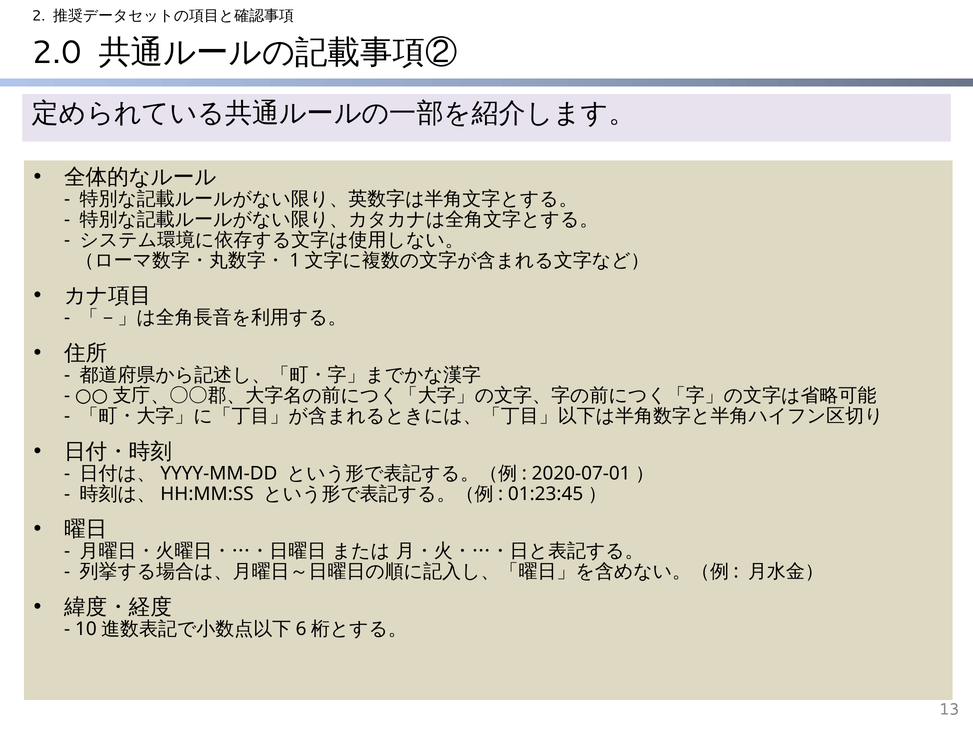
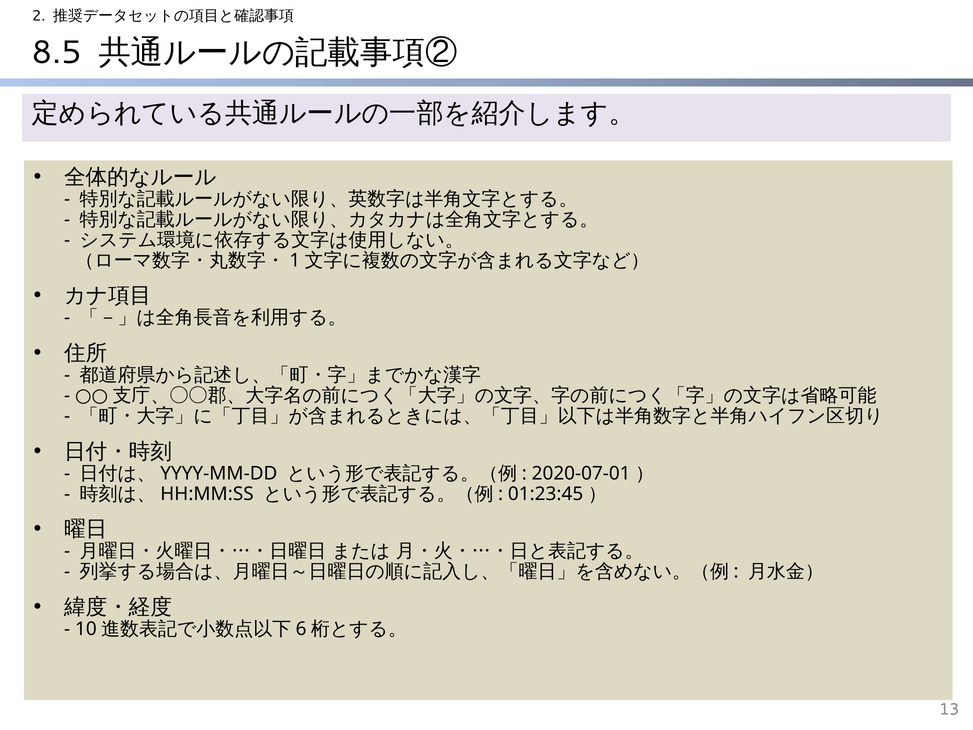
2.0: 2.0 -> 8.5 (57, 52)
